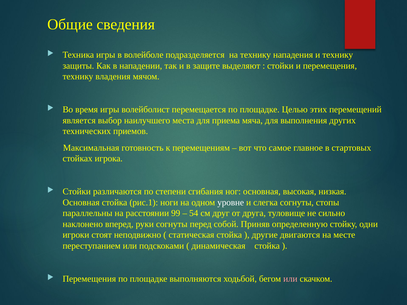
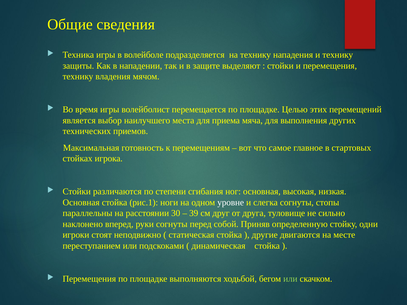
99: 99 -> 30 (176, 213)
54: 54 -> 39 (194, 213)
или colour: pink -> light green (290, 279)
